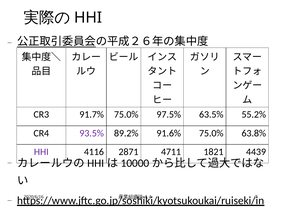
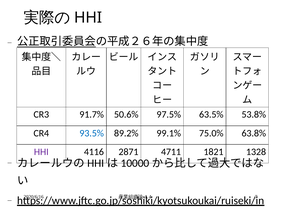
91.7% 75.0%: 75.0% -> 50.6% (126, 114)
55.2%: 55.2% -> 53.8% (254, 114)
93.5% colour: purple -> blue (92, 133)
91.6%: 91.6% -> 99.1% (169, 133)
4439: 4439 -> 1328 (256, 152)
